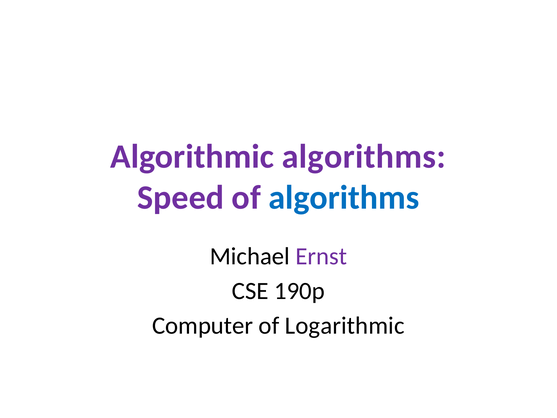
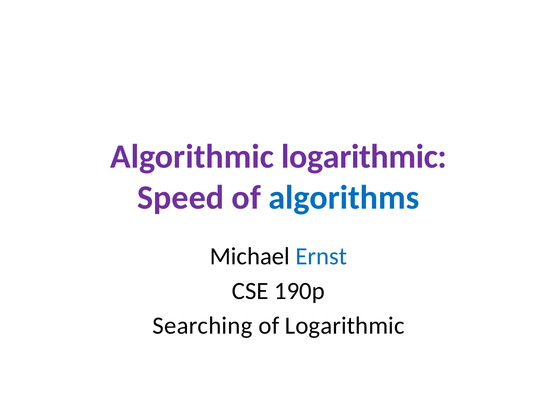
Algorithmic algorithms: algorithms -> logarithmic (364, 157)
Ernst colour: purple -> blue (321, 256)
Computer: Computer -> Searching (202, 325)
